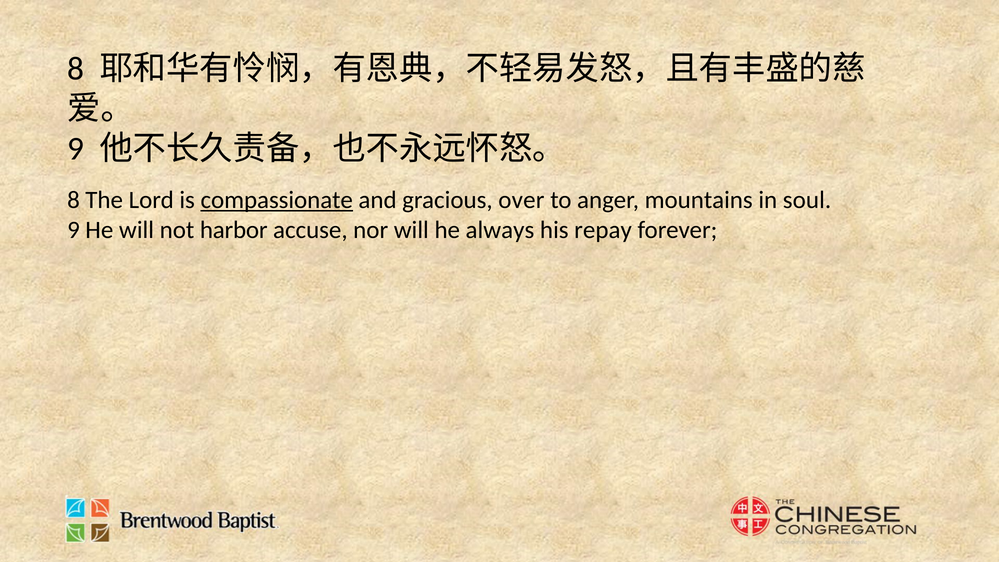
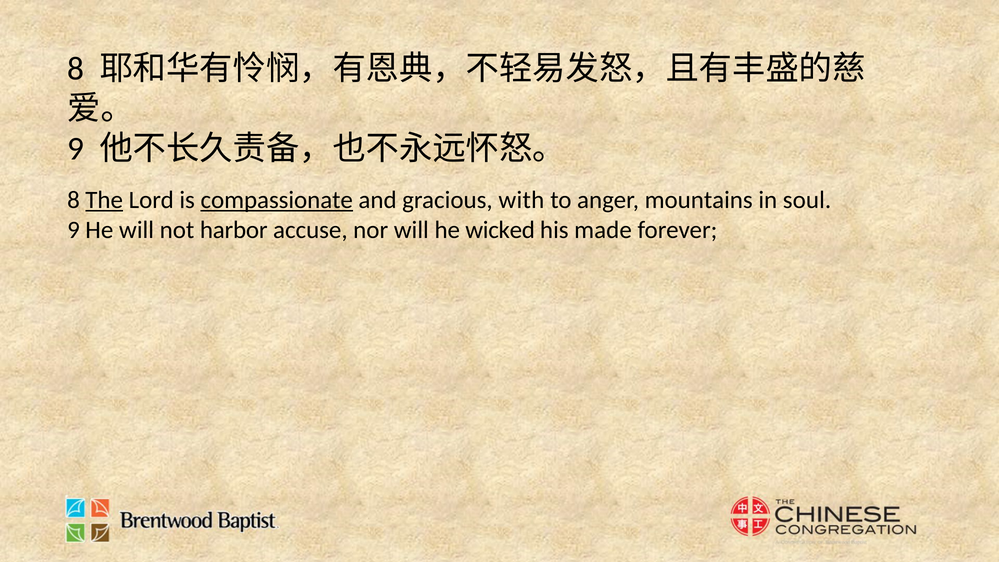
The underline: none -> present (104, 200)
over: over -> with (521, 200)
always: always -> wicked (500, 230)
repay: repay -> made (603, 230)
